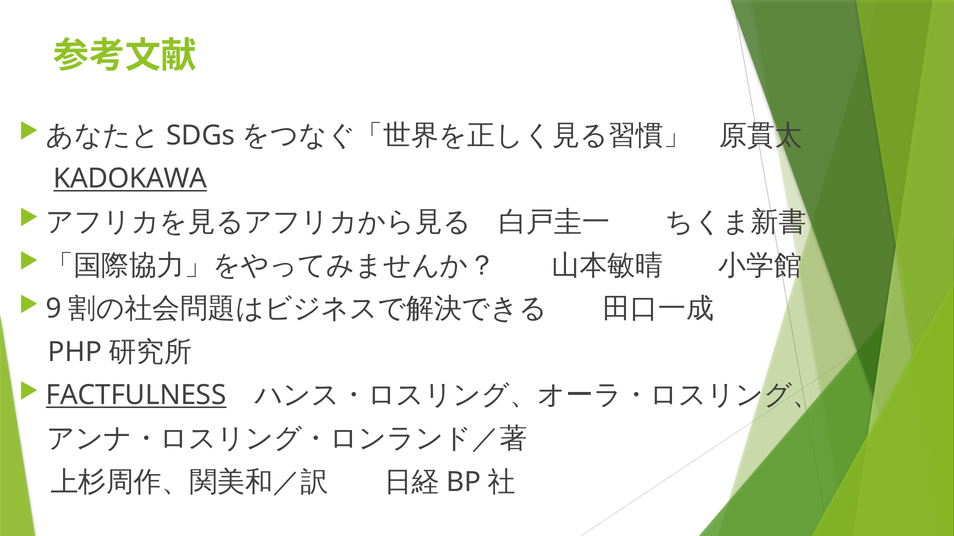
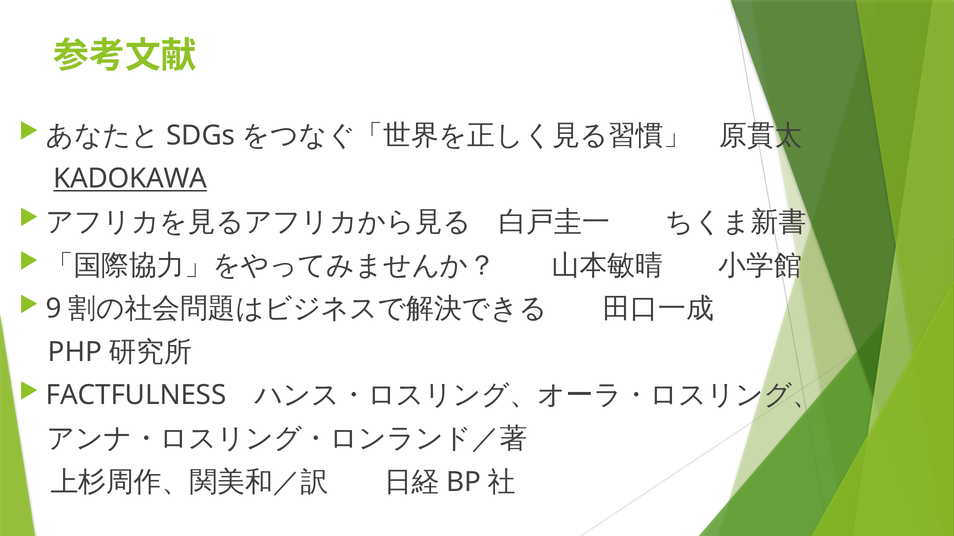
FACTFULNESS underline: present -> none (136, 396)
